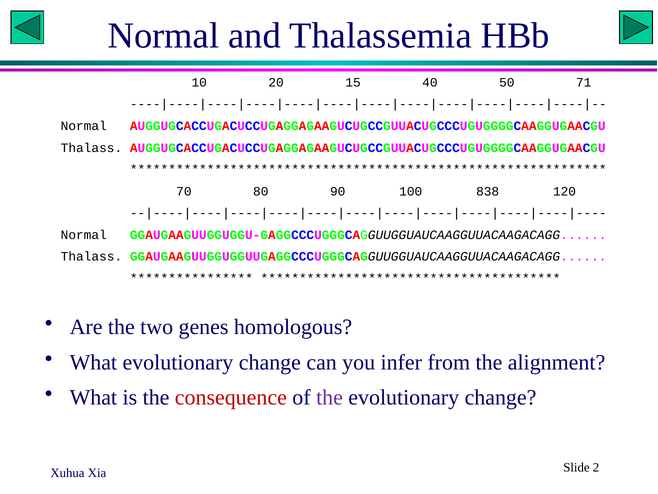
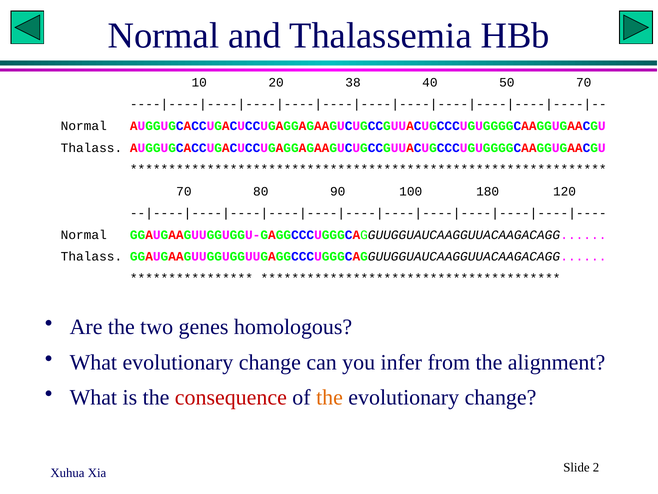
15: 15 -> 38 (353, 82)
50 71: 71 -> 70 (584, 82)
838: 838 -> 180 (488, 191)
the colour: purple -> orange (329, 397)
